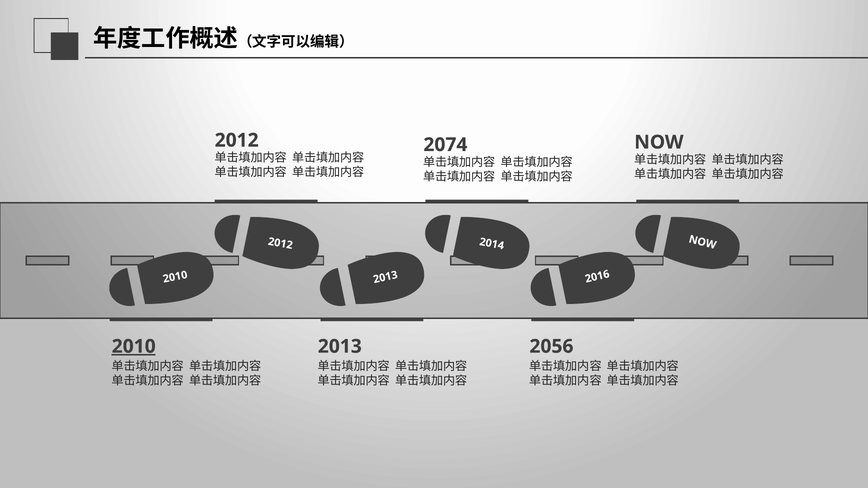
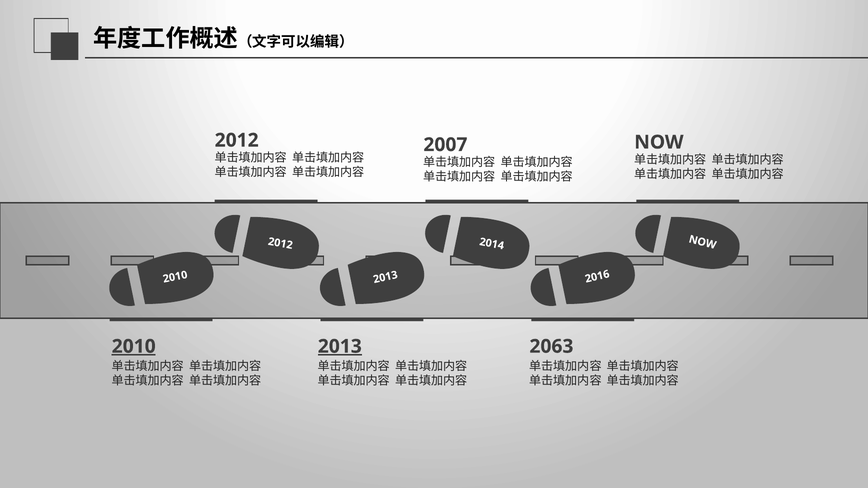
2074: 2074 -> 2007 (445, 145)
2013 underline: none -> present (340, 347)
2056: 2056 -> 2063 (551, 347)
